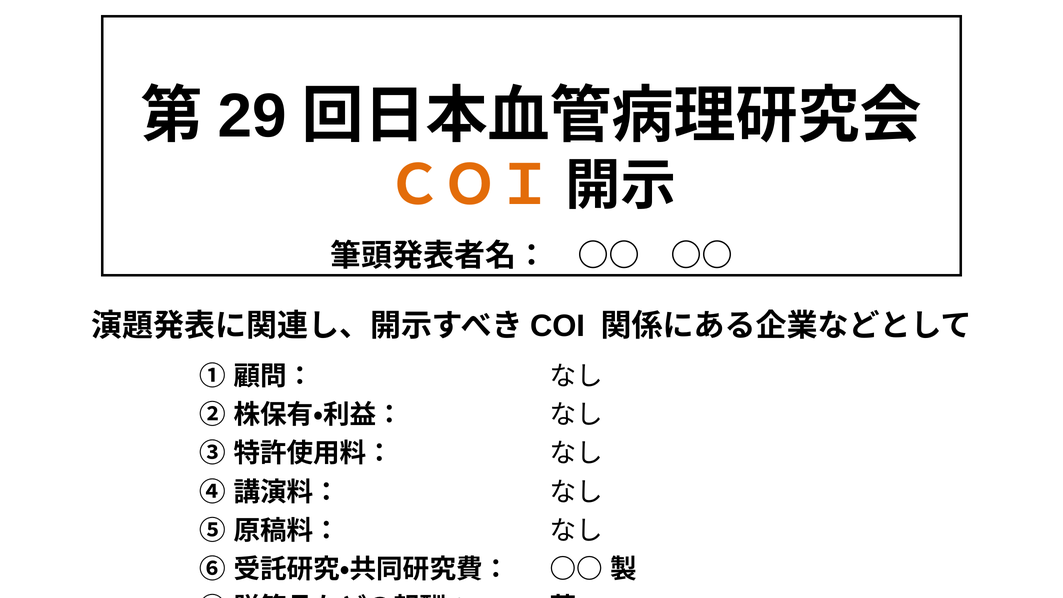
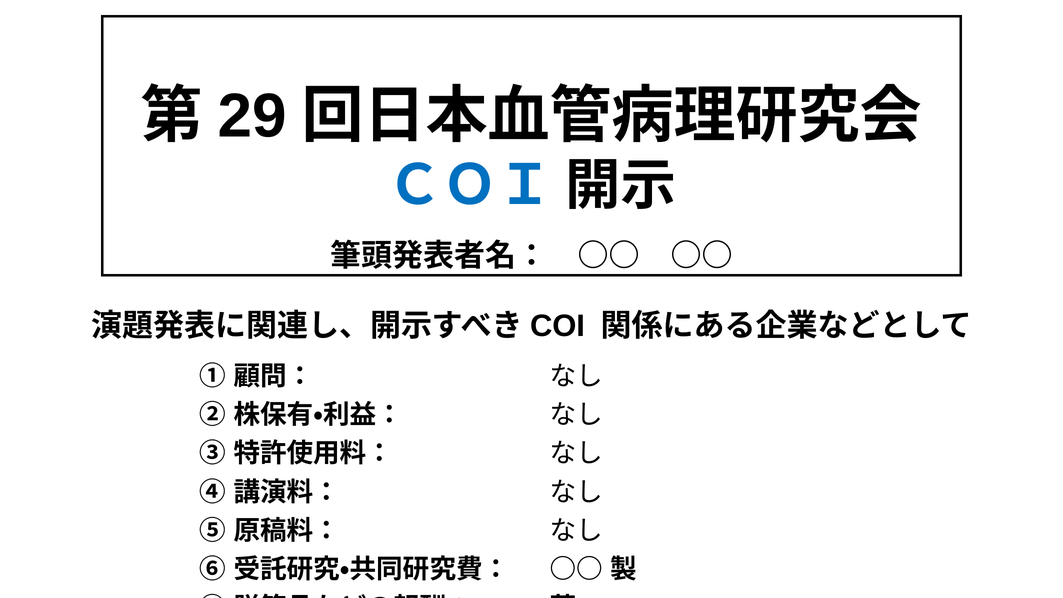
ＣＯＩ colour: orange -> blue (470, 186)
